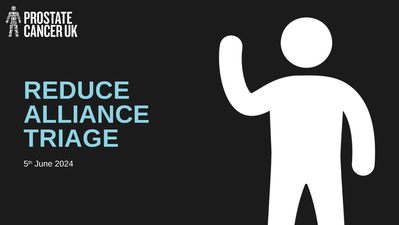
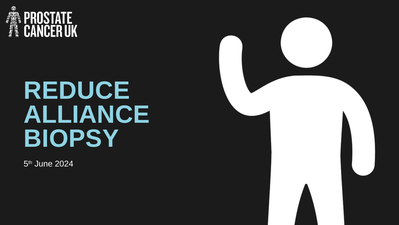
TRIAGE: TRIAGE -> BIOPSY (71, 138)
